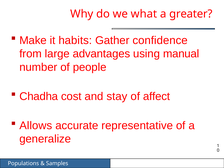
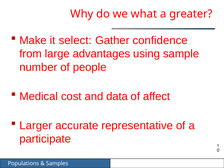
habits: habits -> select (75, 40)
manual: manual -> sample (181, 54)
Chadha: Chadha -> Medical (39, 96)
stay: stay -> data (117, 96)
Allows: Allows -> Larger (36, 125)
generalize: generalize -> participate (45, 139)
